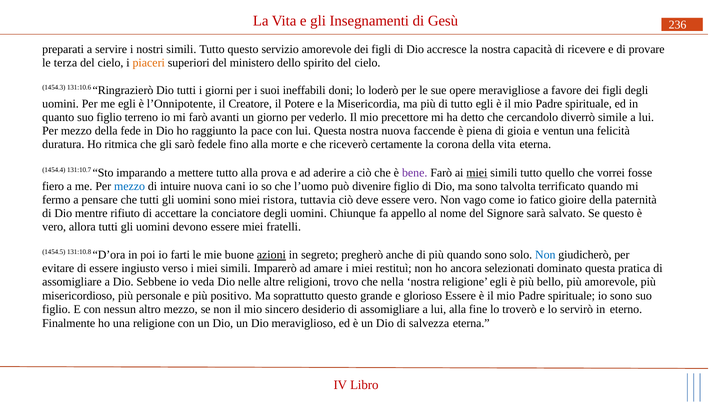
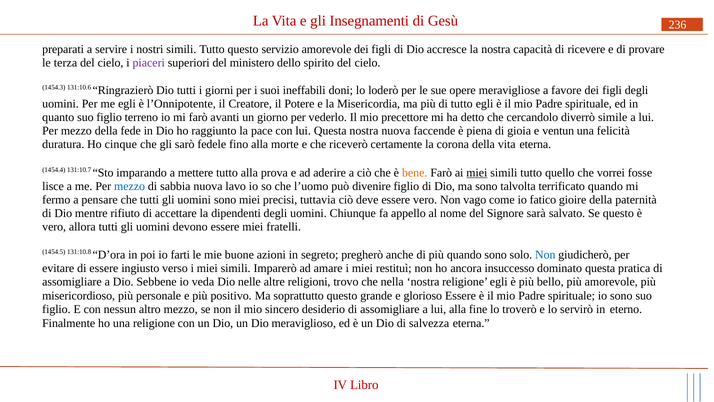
piaceri colour: orange -> purple (149, 63)
ritmica: ritmica -> cinque (121, 145)
bene colour: purple -> orange (415, 173)
fiero: fiero -> lisce (53, 186)
intuire: intuire -> sabbia (175, 186)
cani: cani -> lavo (236, 186)
ristora: ristora -> precisi (280, 200)
conciatore: conciatore -> dipendenti (236, 213)
azioni underline: present -> none (271, 255)
selezionati: selezionati -> insuccesso (509, 269)
